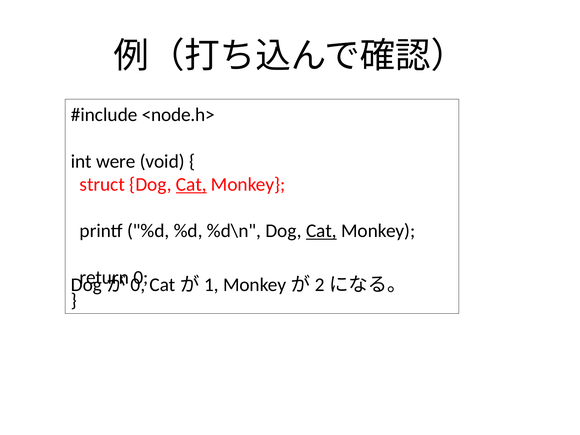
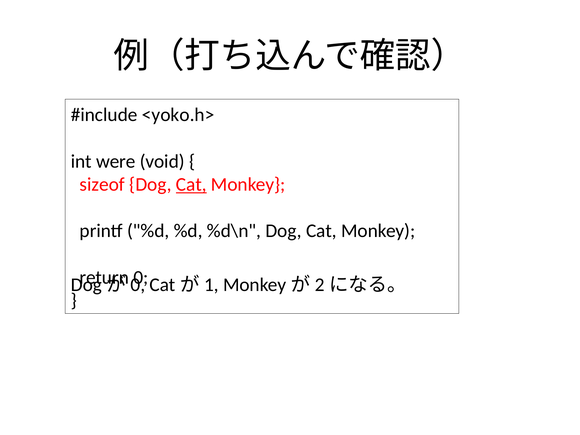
<node.h>: <node.h> -> <yoko.h> (178, 115)
struct: struct -> sizeof (102, 185)
Cat underline: present -> none (321, 231)
